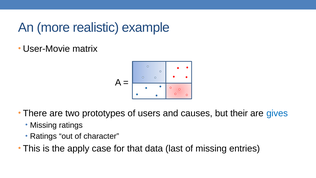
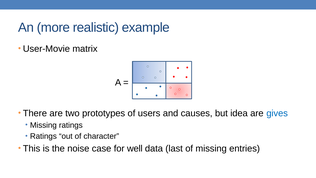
their: their -> idea (239, 113)
apply: apply -> noise (78, 148)
that: that -> well (135, 148)
